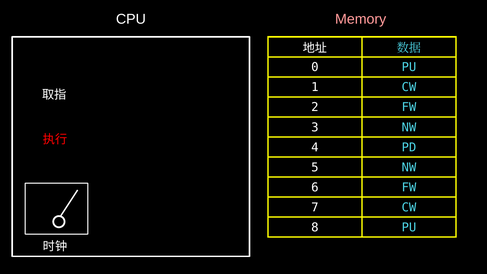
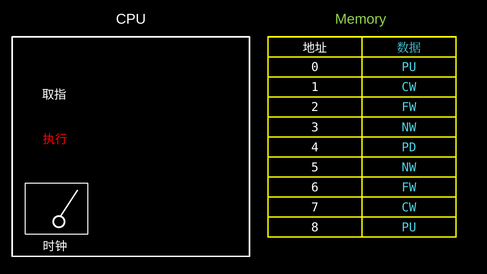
Memory colour: pink -> light green (361, 19)
